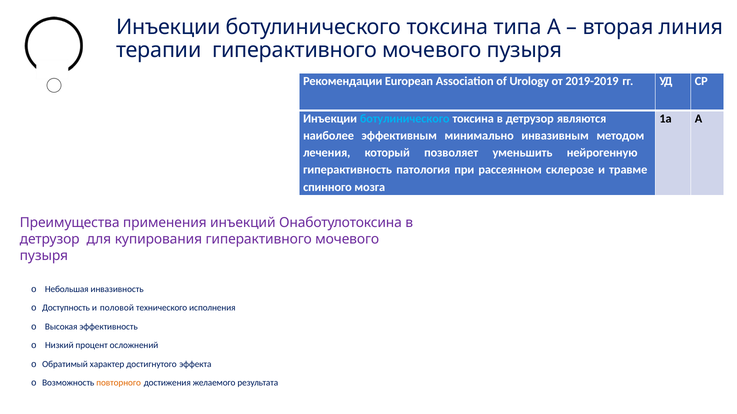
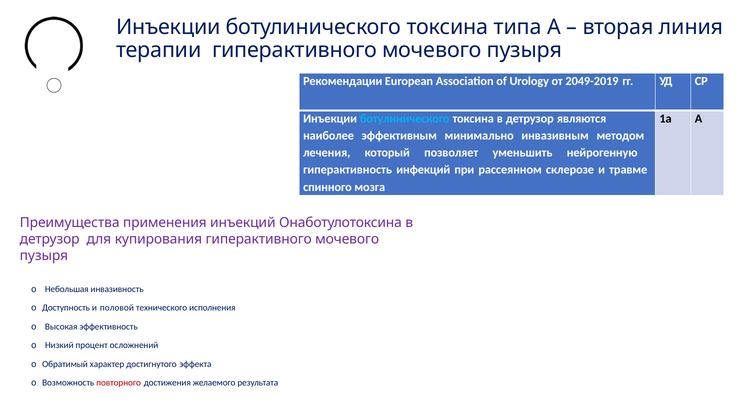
2019-2019: 2019-2019 -> 2049-2019 (592, 81)
патология: патология -> инфекций (423, 170)
повторного colour: orange -> red (119, 383)
